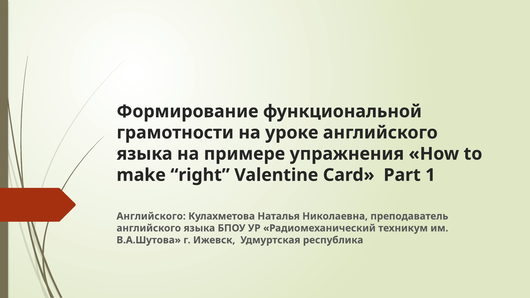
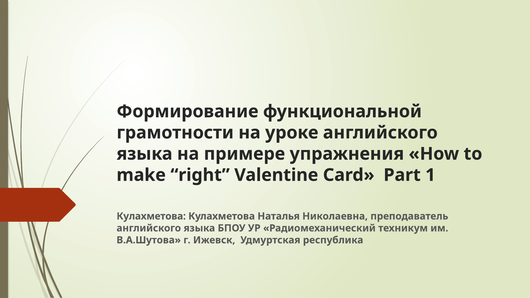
Английского: Английского -> Кулахметова (151, 216)
